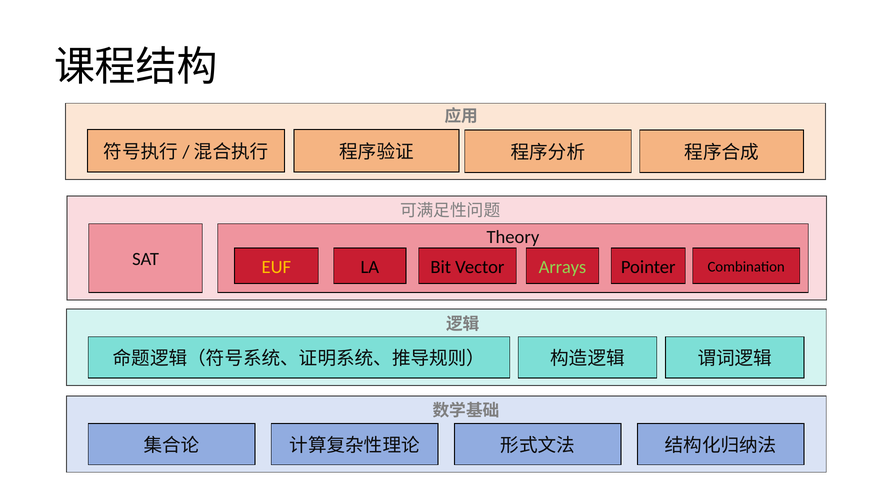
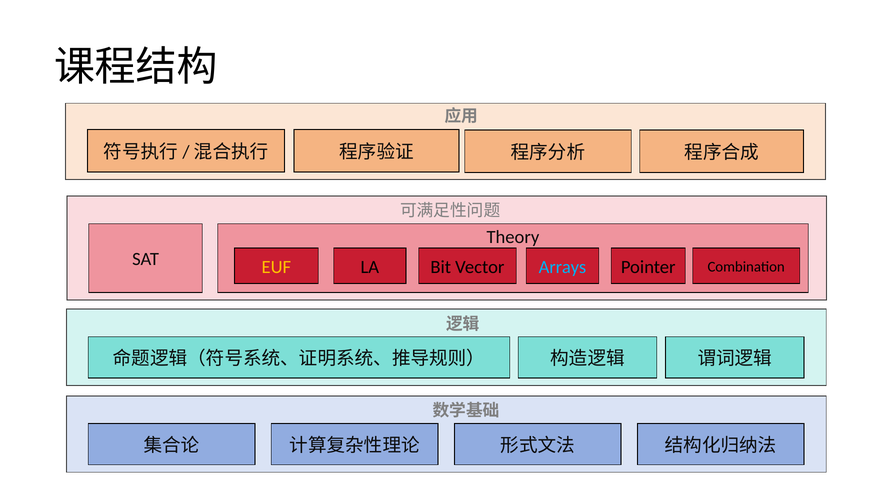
Arrays colour: light green -> light blue (562, 267)
